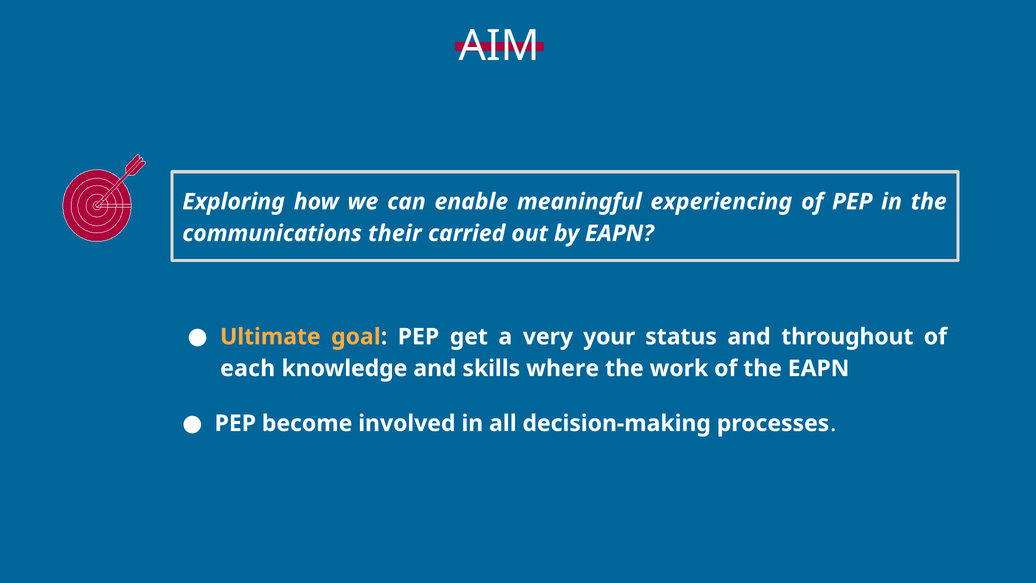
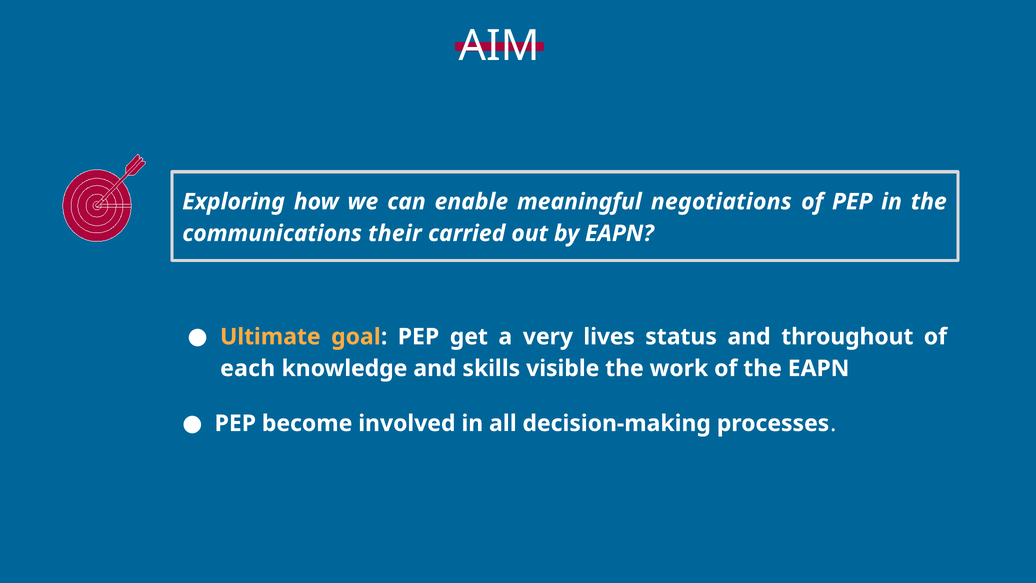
experiencing: experiencing -> negotiations (721, 202)
your: your -> lives (609, 337)
where: where -> visible (563, 368)
